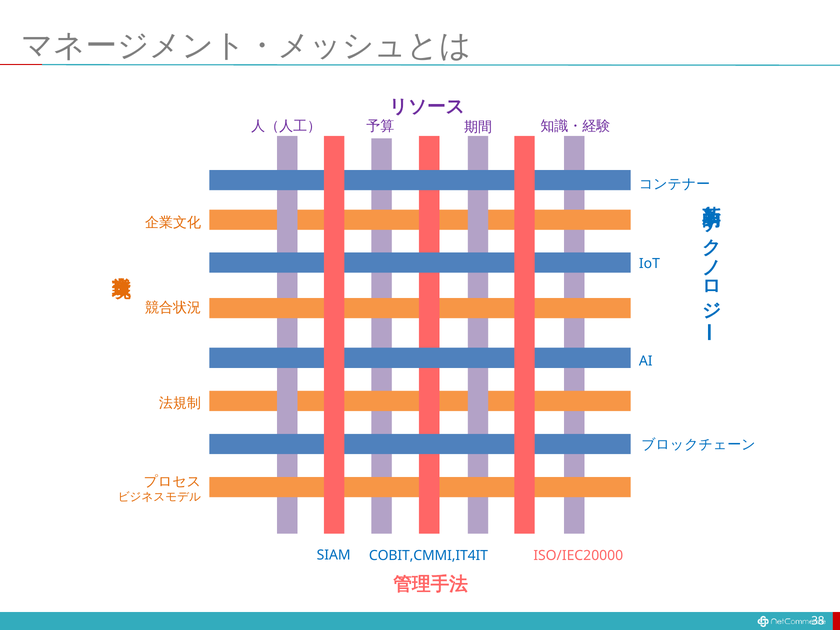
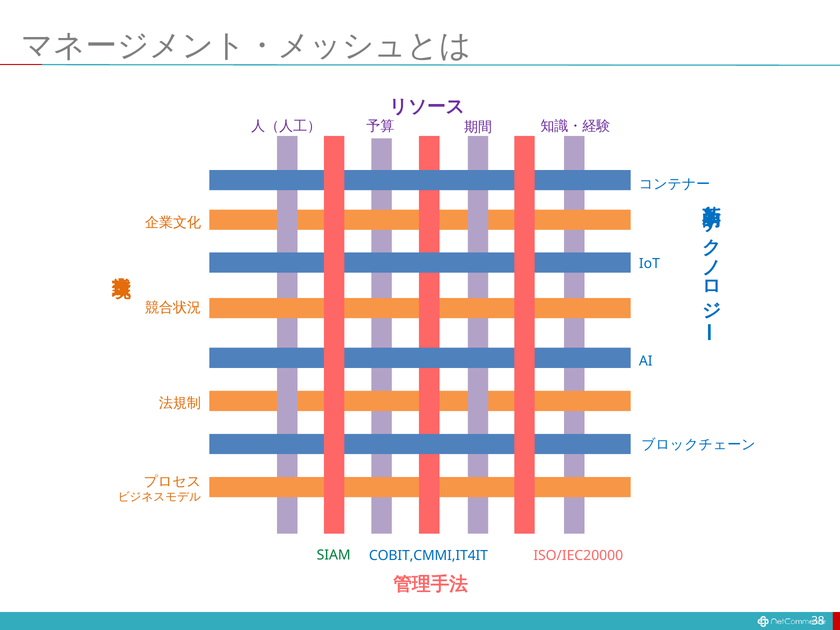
SIAM colour: blue -> green (334, 555)
